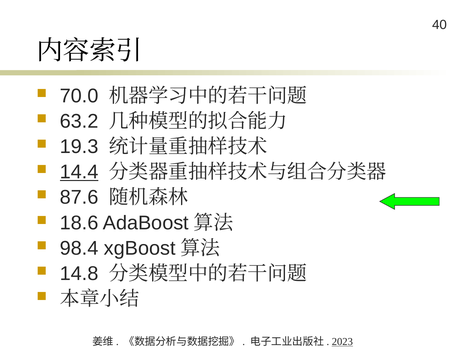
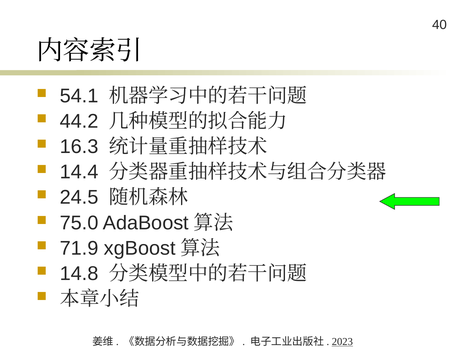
70.0: 70.0 -> 54.1 (79, 96)
63.2: 63.2 -> 44.2 (79, 121)
19.3: 19.3 -> 16.3 (79, 147)
14.4 underline: present -> none (79, 172)
87.6: 87.6 -> 24.5 (79, 197)
18.6: 18.6 -> 75.0 (79, 223)
98.4: 98.4 -> 71.9 (79, 248)
